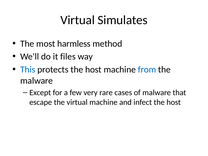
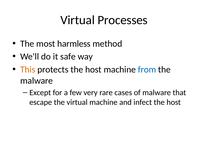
Simulates: Simulates -> Processes (123, 20)
files: files -> safe (68, 57)
This colour: blue -> orange (28, 70)
